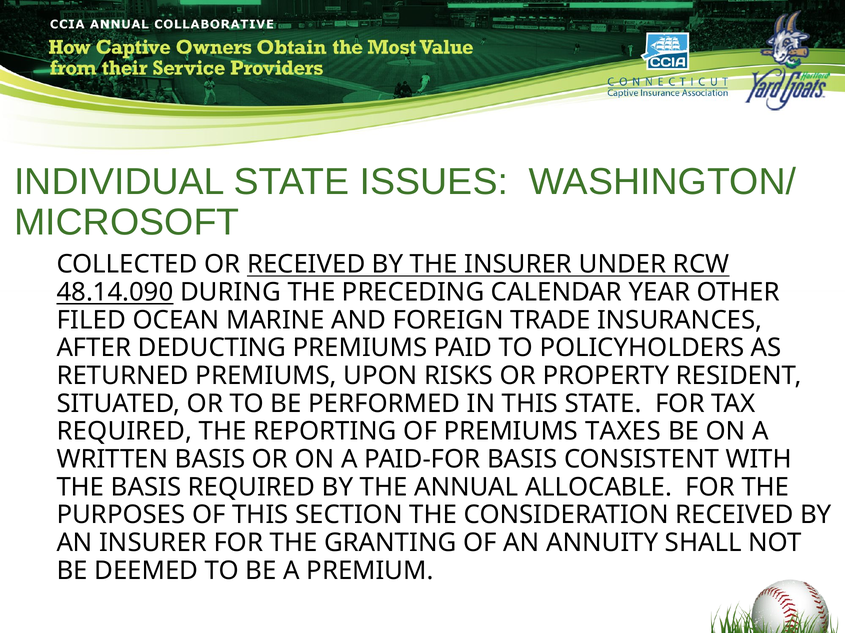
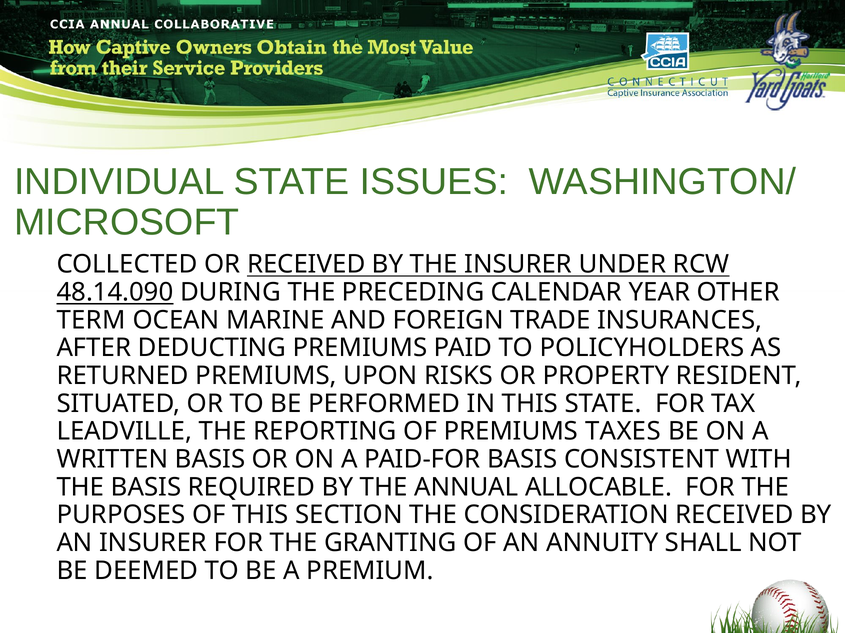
FILED: FILED -> TERM (91, 320)
REQUIRED: REQUIRED -> LEADVILLE (124, 432)
